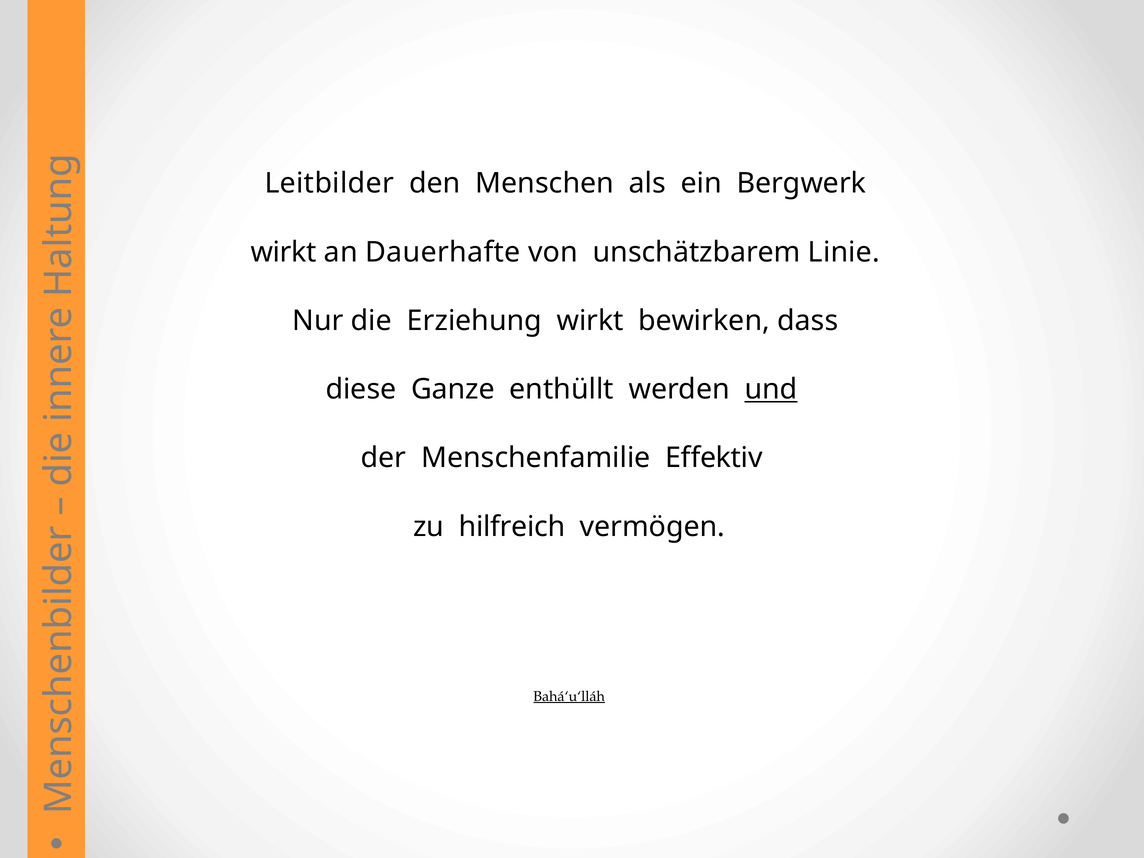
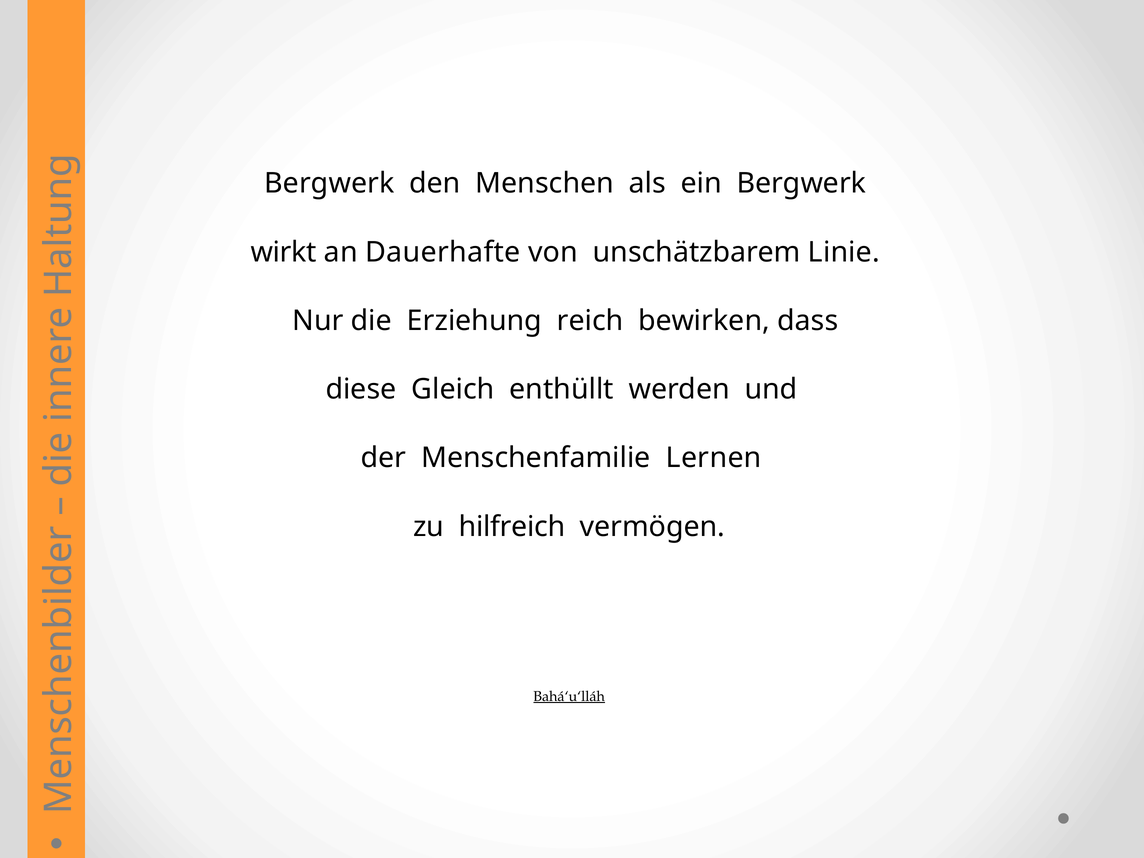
Leitbilder: Leitbilder -> Bergwerk (329, 183)
Erziehung wirkt: wirkt -> reich (590, 321)
Ganze: Ganze -> Gleich (453, 389)
und underline: present -> none (771, 389)
Effektiv: Effektiv -> Lernen (714, 458)
